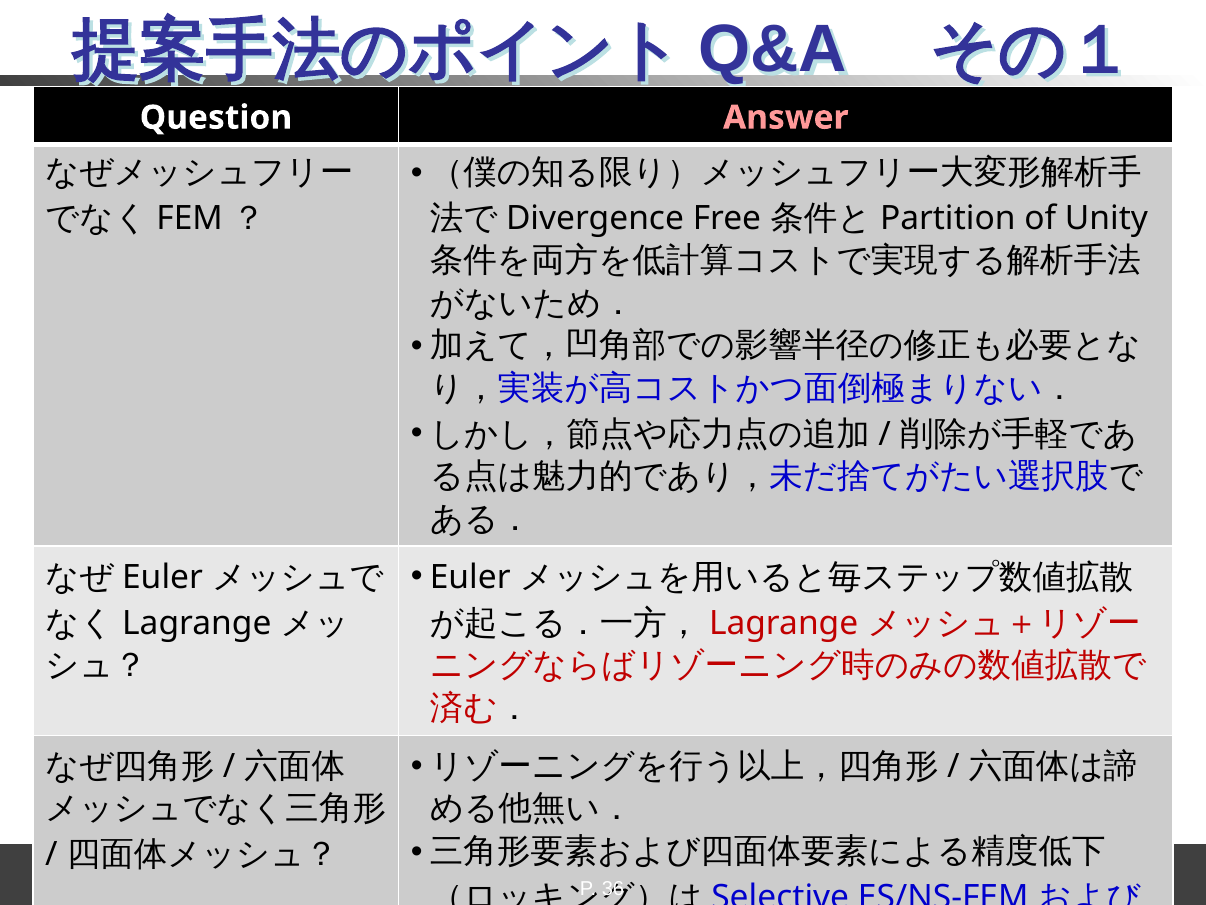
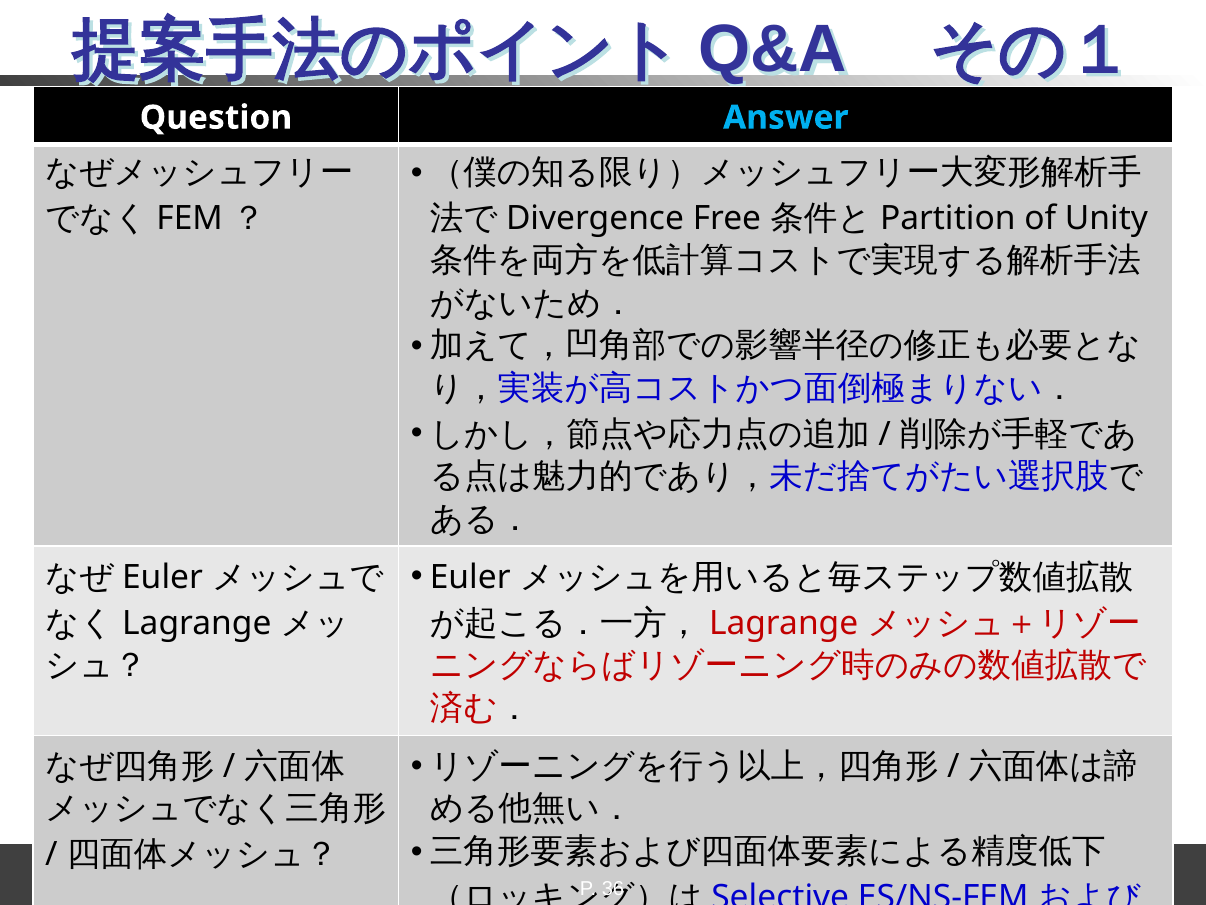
Answer colour: pink -> light blue (786, 118)
